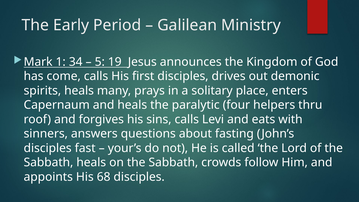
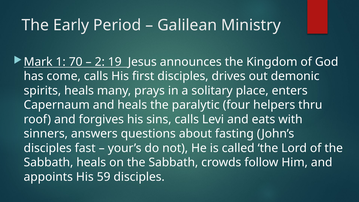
34: 34 -> 70 (76, 62)
5: 5 -> 2 (100, 62)
68: 68 -> 59 (104, 177)
